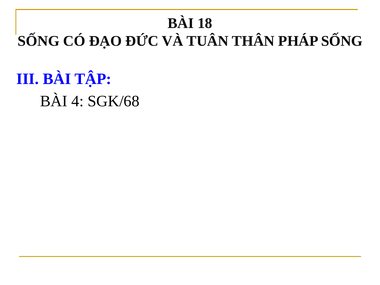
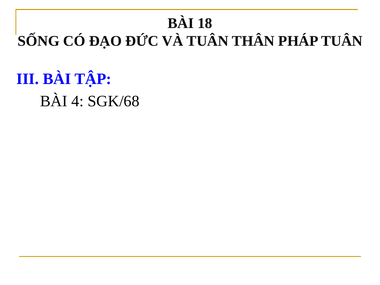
PHÁP SỐNG: SỐNG -> TUÂN (342, 41)
